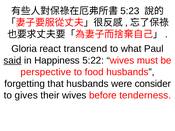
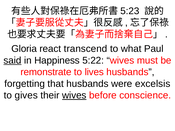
perspective: perspective -> remonstrate (46, 72)
food: food -> lives (94, 72)
consider: consider -> excelsis (153, 84)
wives underline: none -> present (74, 96)
tenderness: tenderness -> conscience (145, 96)
